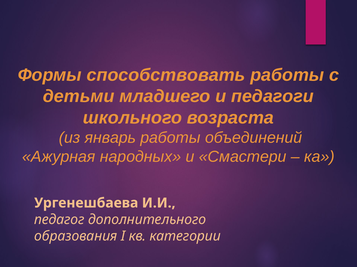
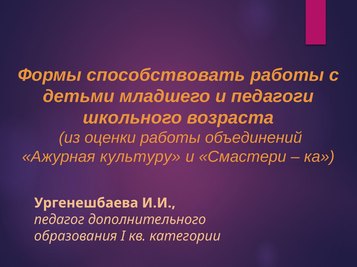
январь: январь -> оценки (110, 138)
народных: народных -> культуру (140, 157)
